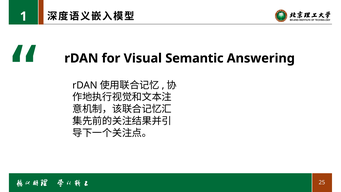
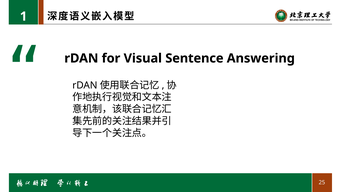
Semantic: Semantic -> Sentence (194, 58)
